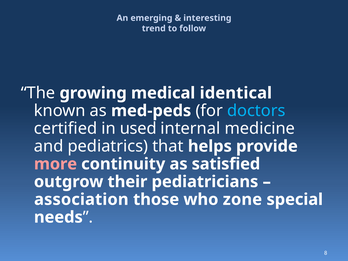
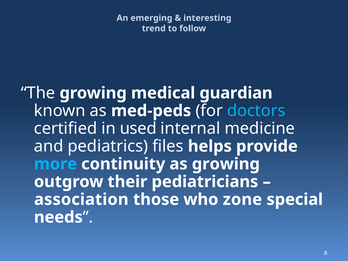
identical: identical -> guardian (236, 93)
that: that -> files (168, 146)
more colour: pink -> light blue (55, 164)
as satisfied: satisfied -> growing (226, 164)
